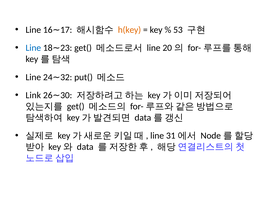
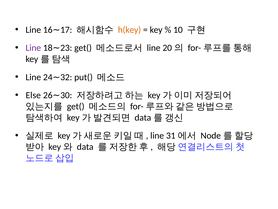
53: 53 -> 10 (178, 30)
Line colour: blue -> purple (33, 48)
Link: Link -> Else (33, 95)
